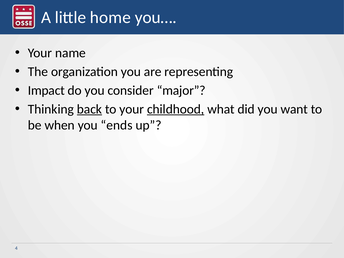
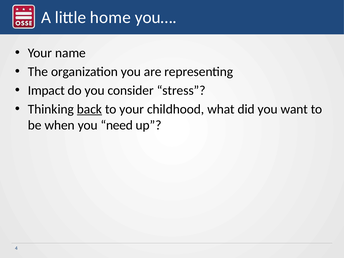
major: major -> stress (181, 90)
childhood underline: present -> none (176, 109)
ends: ends -> need (117, 125)
